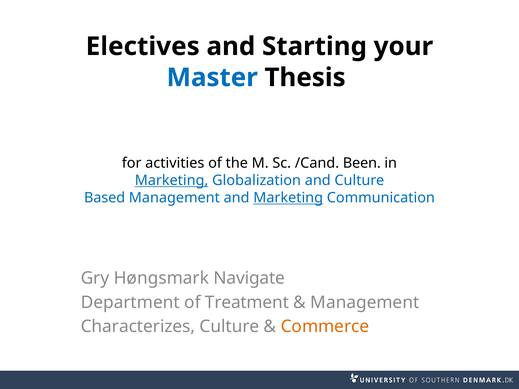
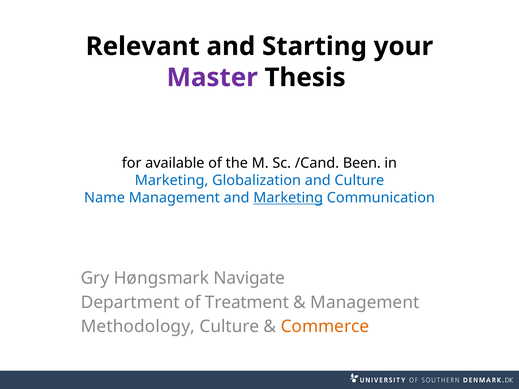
Electives: Electives -> Relevant (143, 46)
Master colour: blue -> purple (212, 78)
activities: activities -> available (175, 163)
Marketing underline: present -> none (172, 181)
Based: Based -> Name (105, 198)
Characterizes: Characterizes -> Methodology (138, 327)
